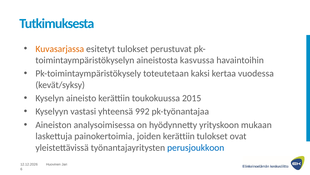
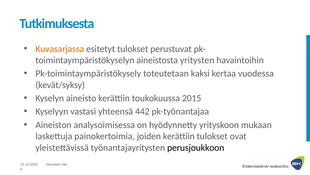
kasvussa: kasvussa -> yritysten (197, 60)
992: 992 -> 442 (142, 111)
perusjoukkoon colour: blue -> black (196, 147)
